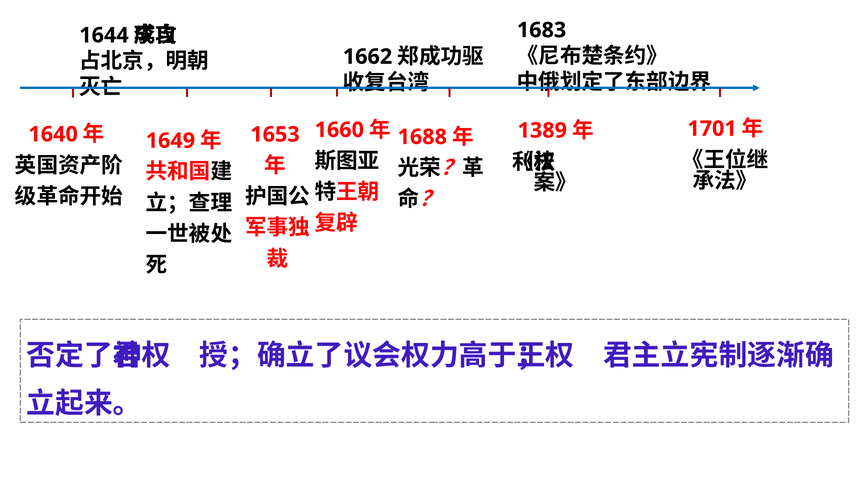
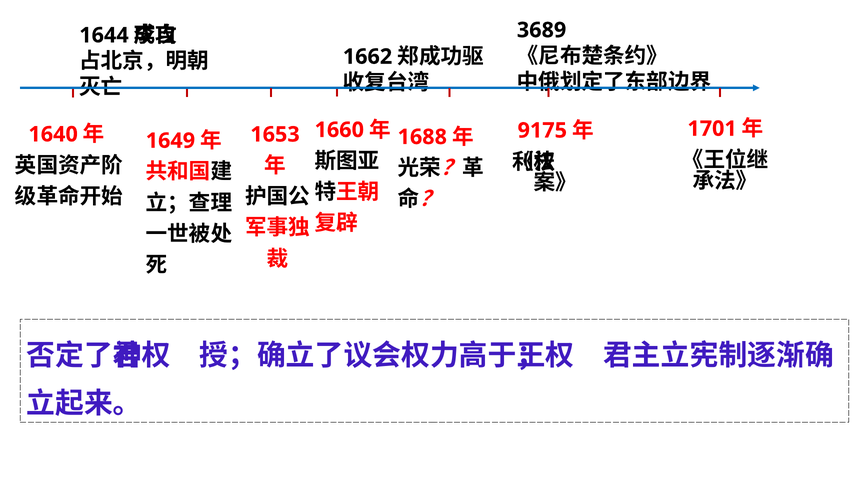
1683: 1683 -> 3689 (542, 30)
1389: 1389 -> 9175 (542, 130)
